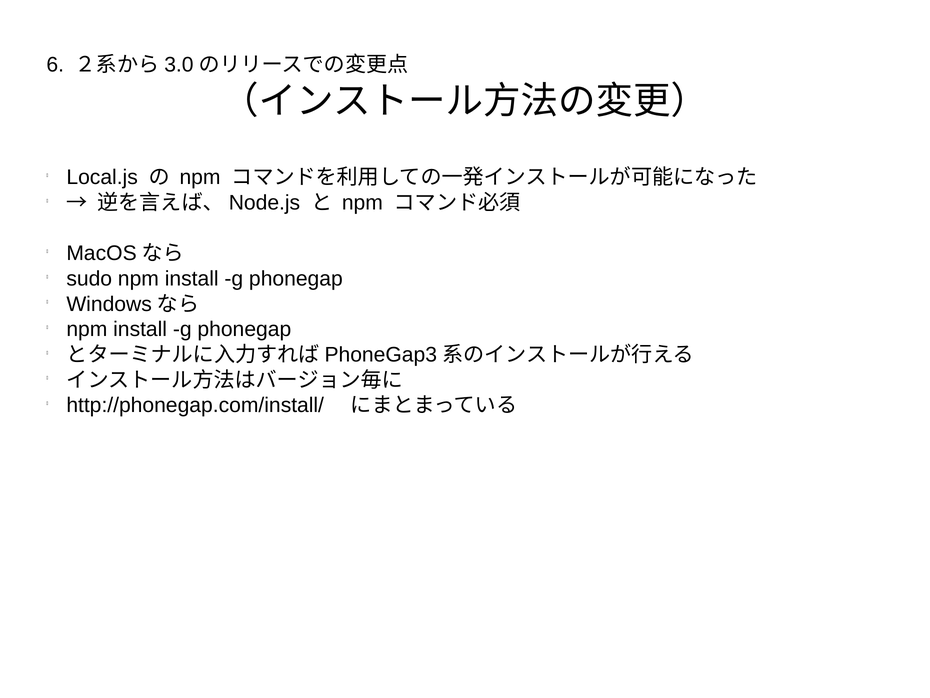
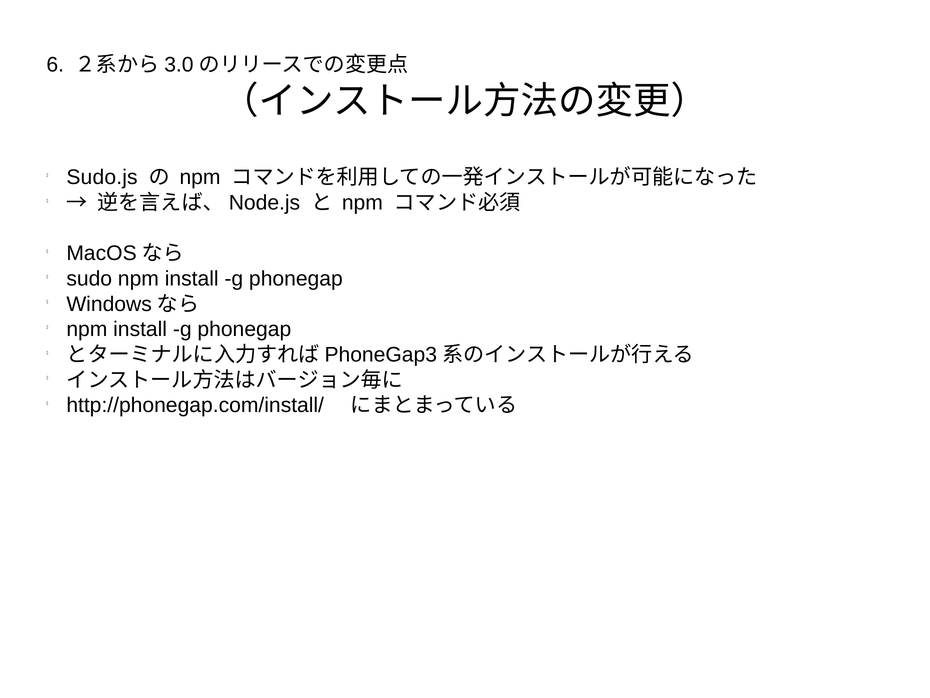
Local.js: Local.js -> Sudo.js (102, 177)
